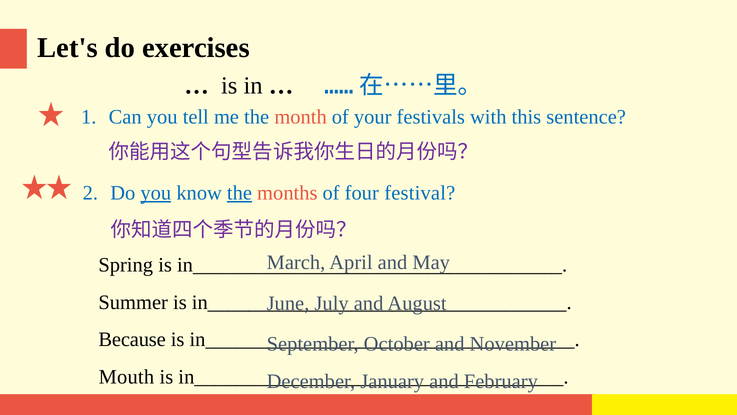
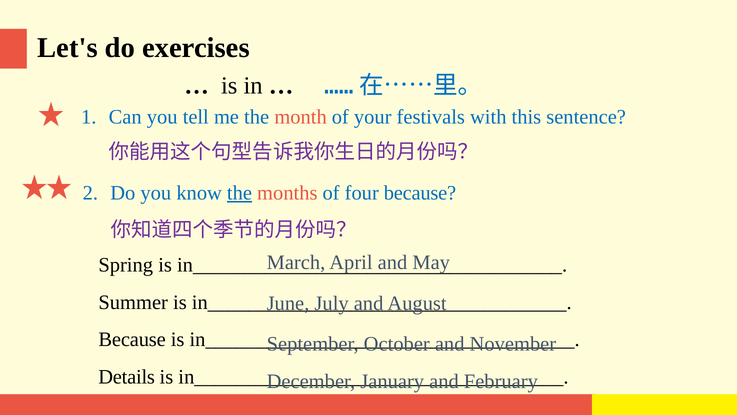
you underline: present -> none (156, 193)
four festival: festival -> because (420, 193)
Mouth: Mouth -> Details (127, 377)
